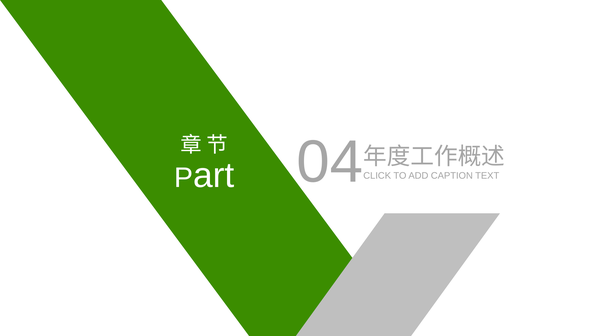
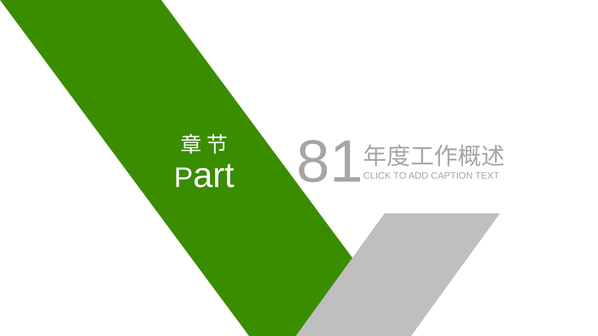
04: 04 -> 81 (330, 162)
